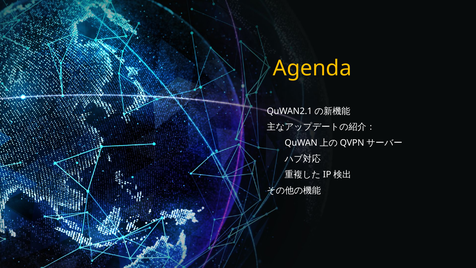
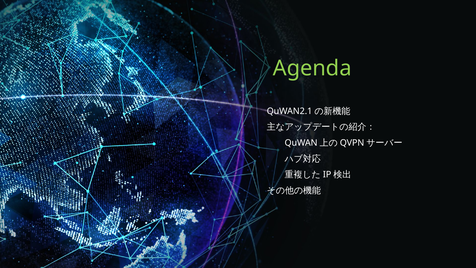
Agenda colour: yellow -> light green (312, 68)
